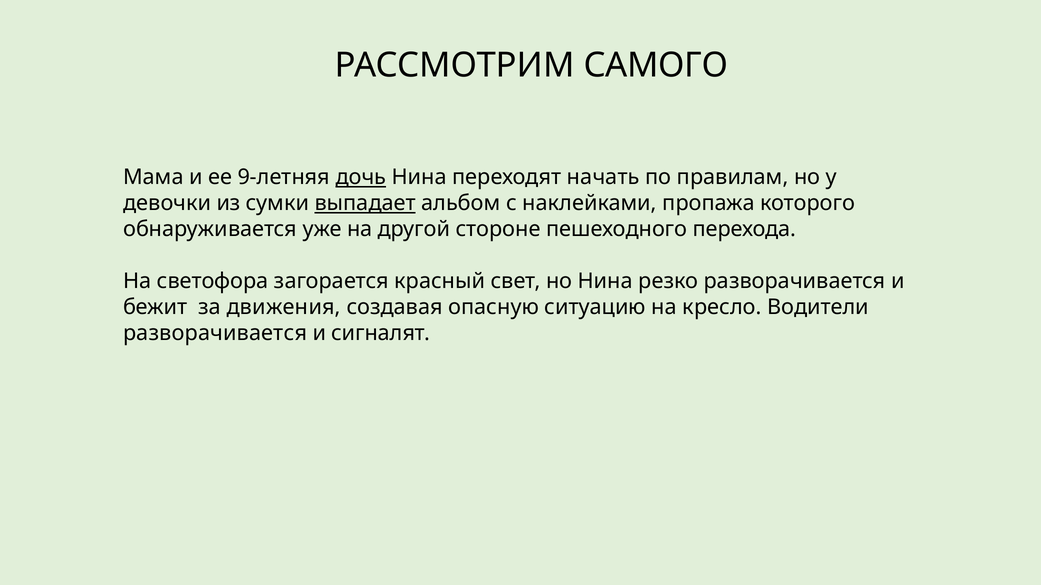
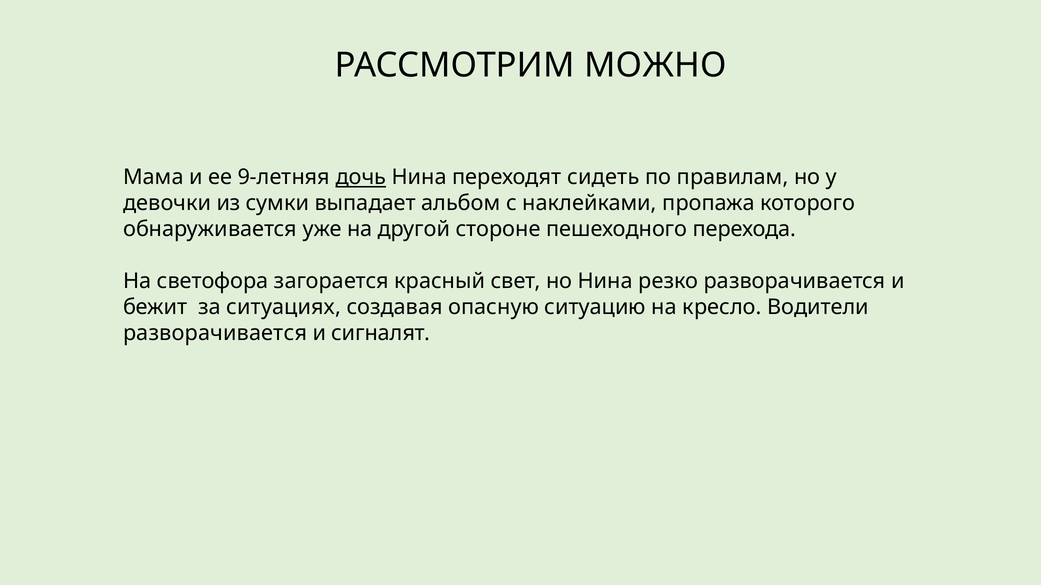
САМОГО: САМОГО -> МОЖНО (655, 66)
начать: начать -> сидеть (603, 177)
выпадает underline: present -> none (365, 203)
движения: движения -> ситуациях (284, 308)
